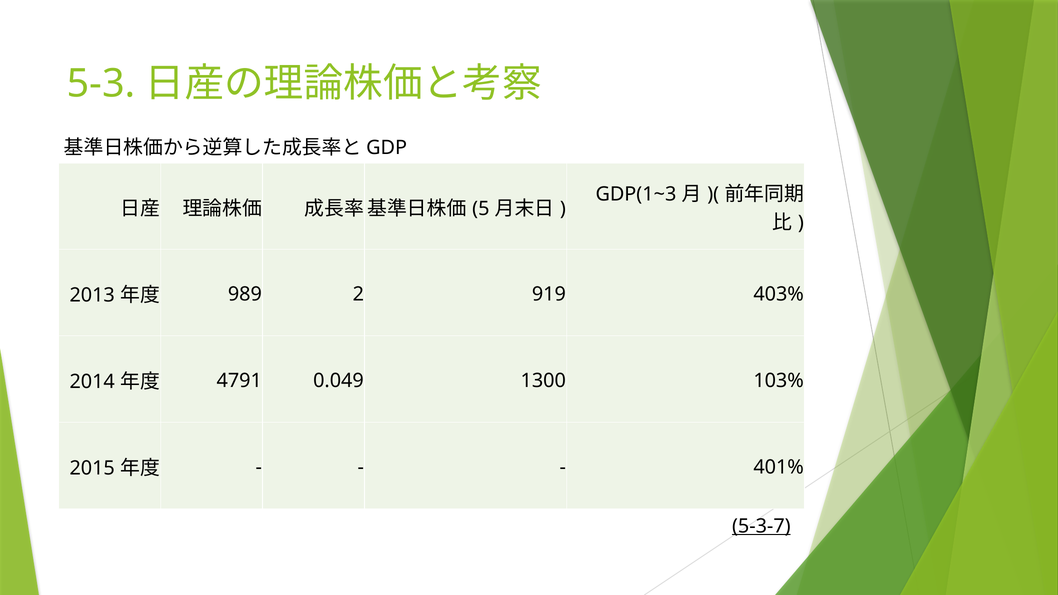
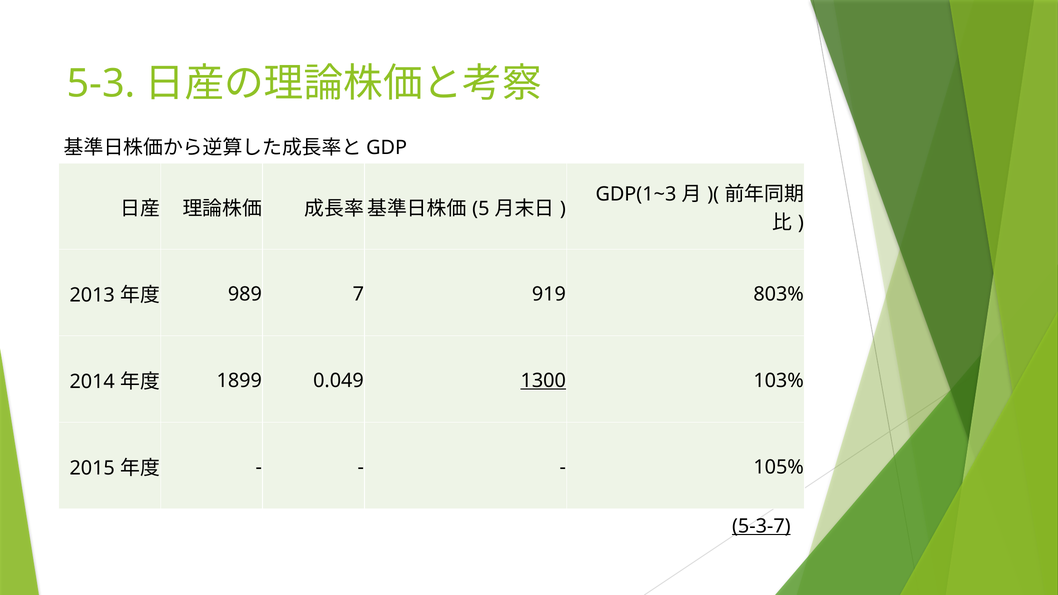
2: 2 -> 7 (358, 294)
403%: 403% -> 803% (779, 294)
4791: 4791 -> 1899 (239, 381)
1300 underline: none -> present (543, 381)
401%: 401% -> 105% (779, 467)
